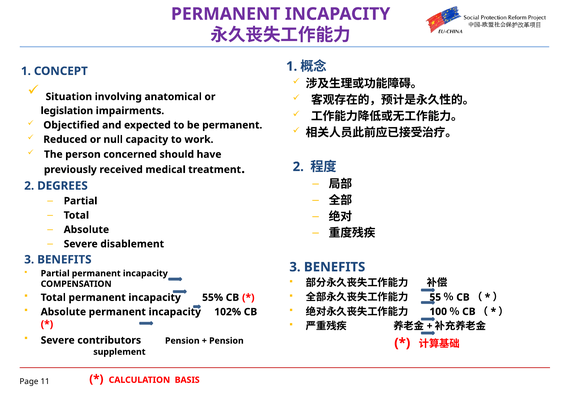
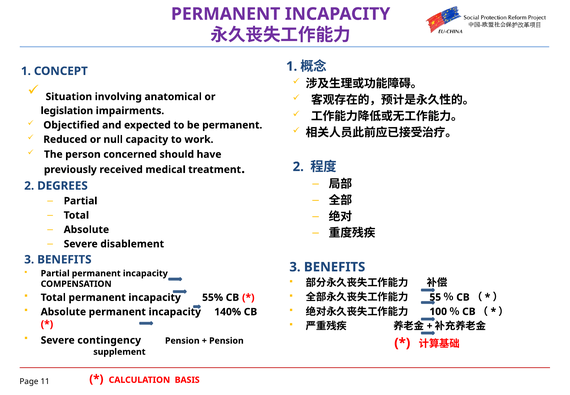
102%: 102% -> 140% (228, 312)
contributors: contributors -> contingency (109, 340)
